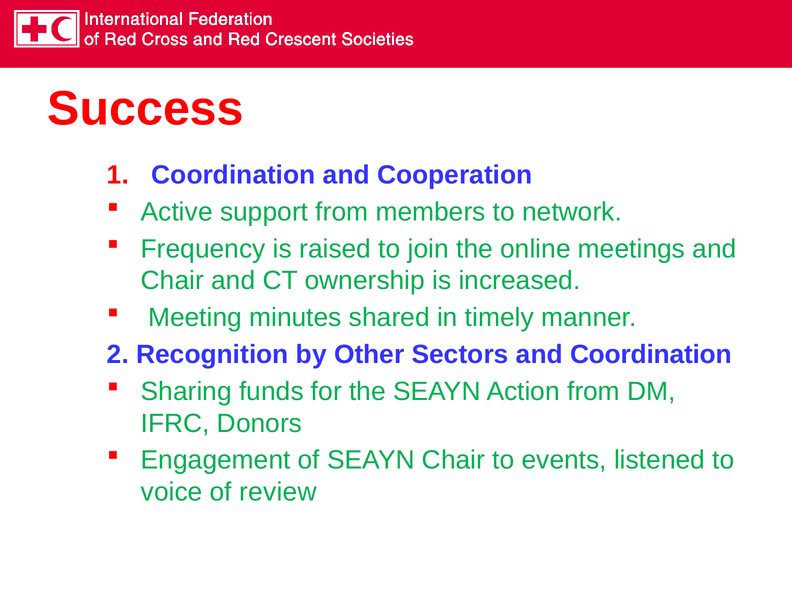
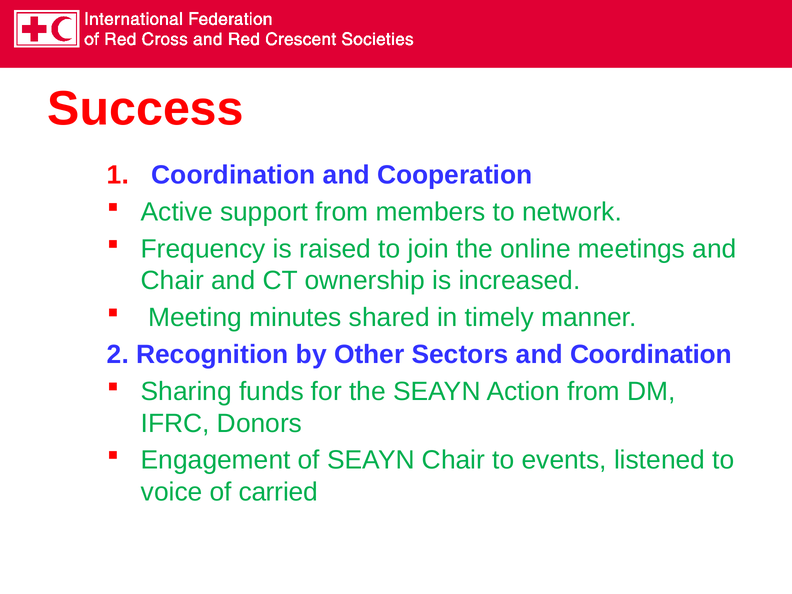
review: review -> carried (278, 492)
